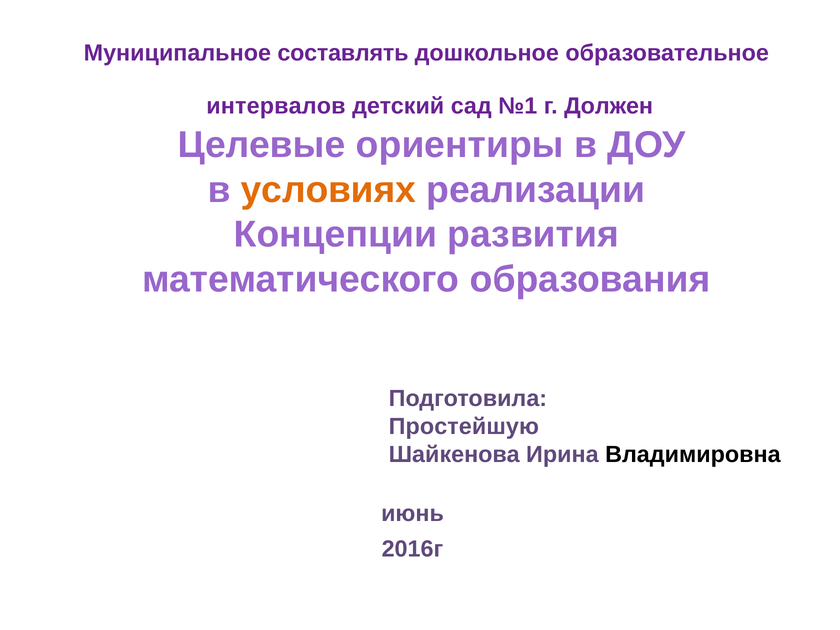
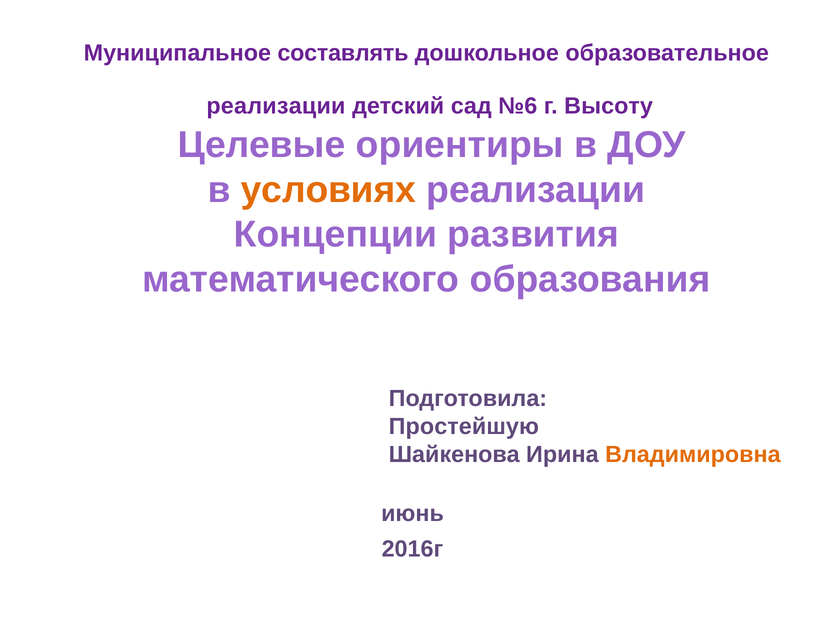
интервалов: интервалов -> реализации (276, 106)
№1: №1 -> №6 (518, 106)
Должен: Должен -> Высоту (609, 106)
Владимировна colour: black -> orange (693, 455)
